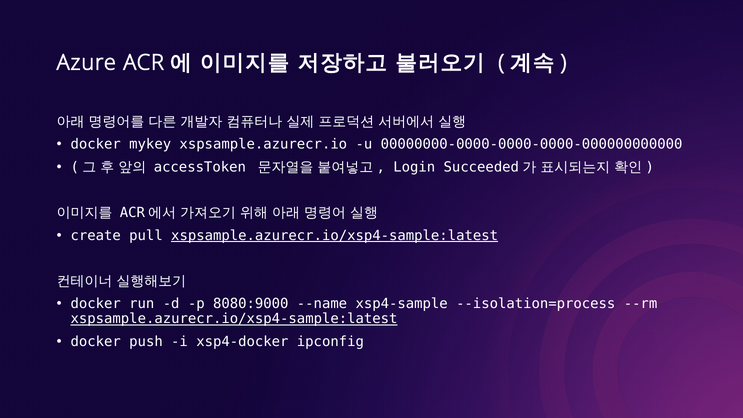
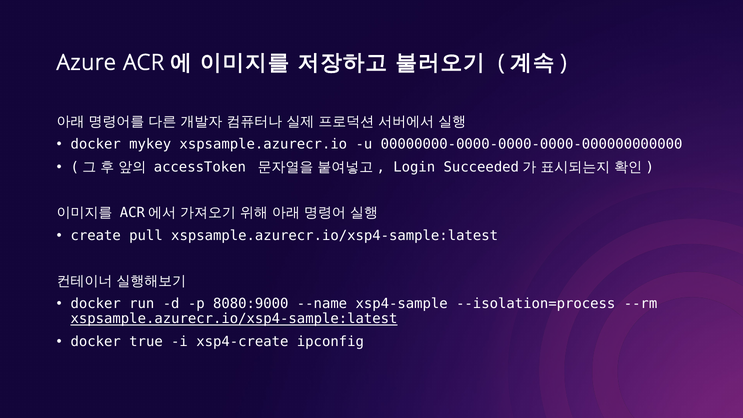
xspsample.azurecr.io/xsp4-sample:latest underline: present -> none (335, 235)
push: push -> true (146, 342)
xsp4-docker: xsp4-docker -> xsp4-create (242, 342)
